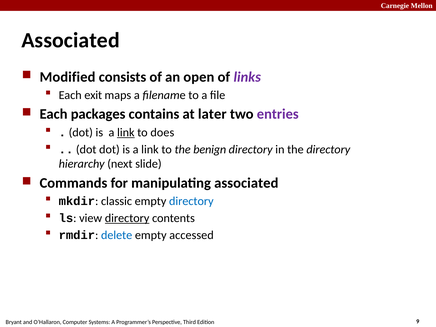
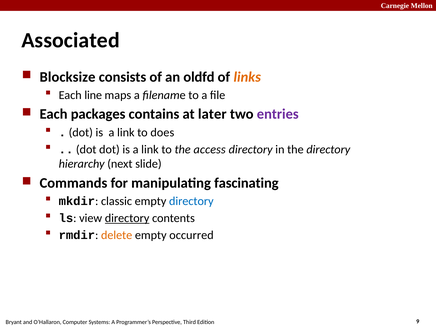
Modified: Modified -> Blocksize (68, 77)
open: open -> oldfd (199, 77)
links colour: purple -> orange (247, 77)
exit: exit -> line (93, 95)
link underline: present -> none (126, 132)
benign: benign -> access (210, 149)
manipulating associated: associated -> fascinating (246, 183)
delete colour: blue -> orange (117, 235)
accessed: accessed -> occurred (191, 235)
